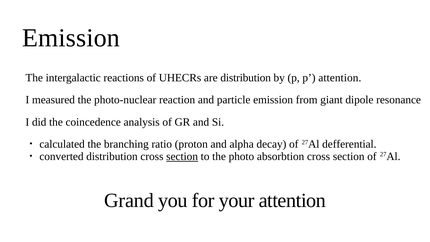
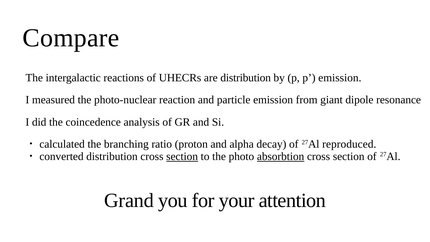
Emission: Emission -> Compare (71, 38)
p attention: attention -> emission (340, 78)
defferential: defferential -> reproduced (349, 144)
absorbtion underline: none -> present (281, 156)
